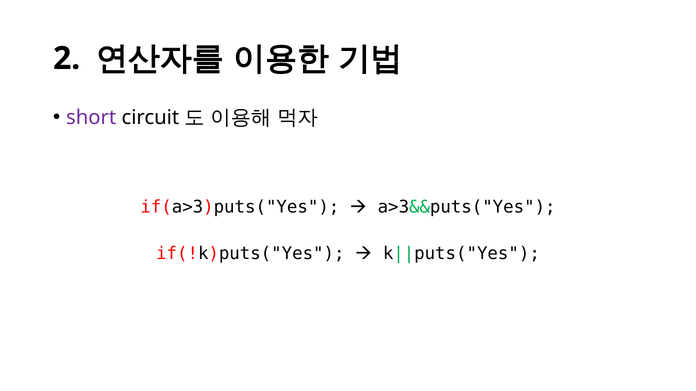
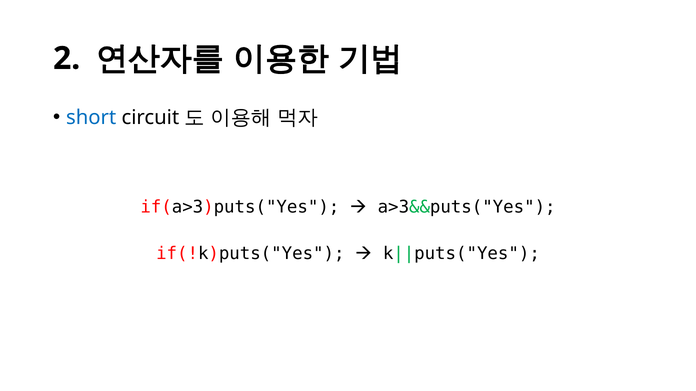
short colour: purple -> blue (91, 118)
